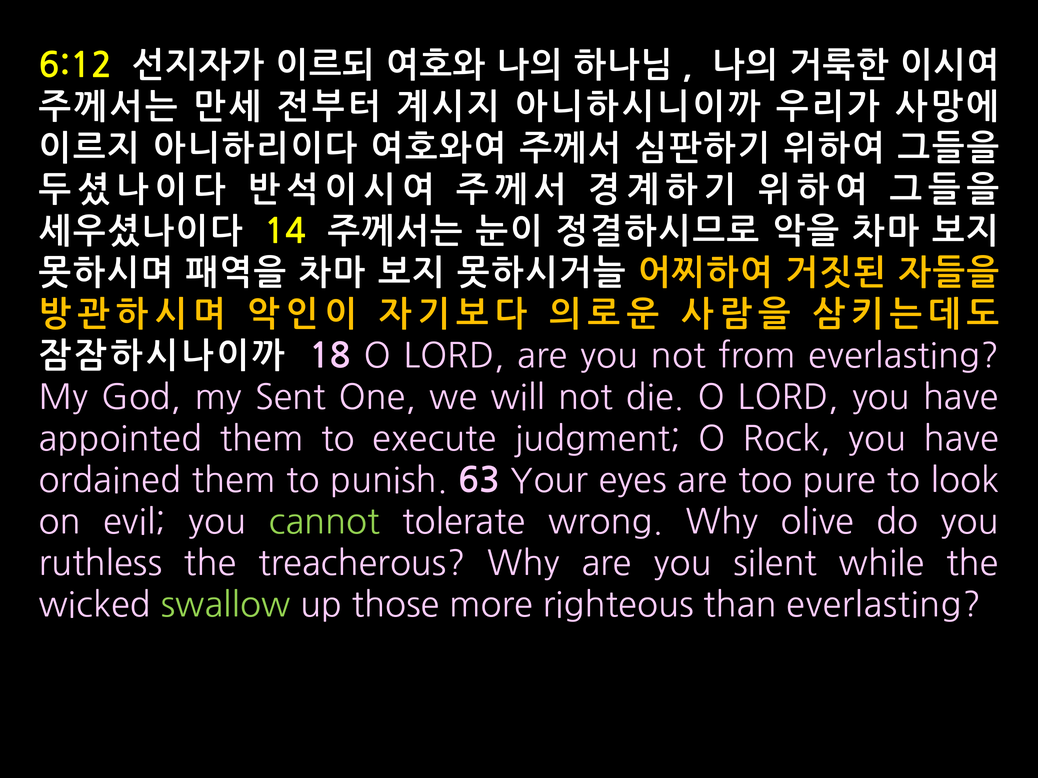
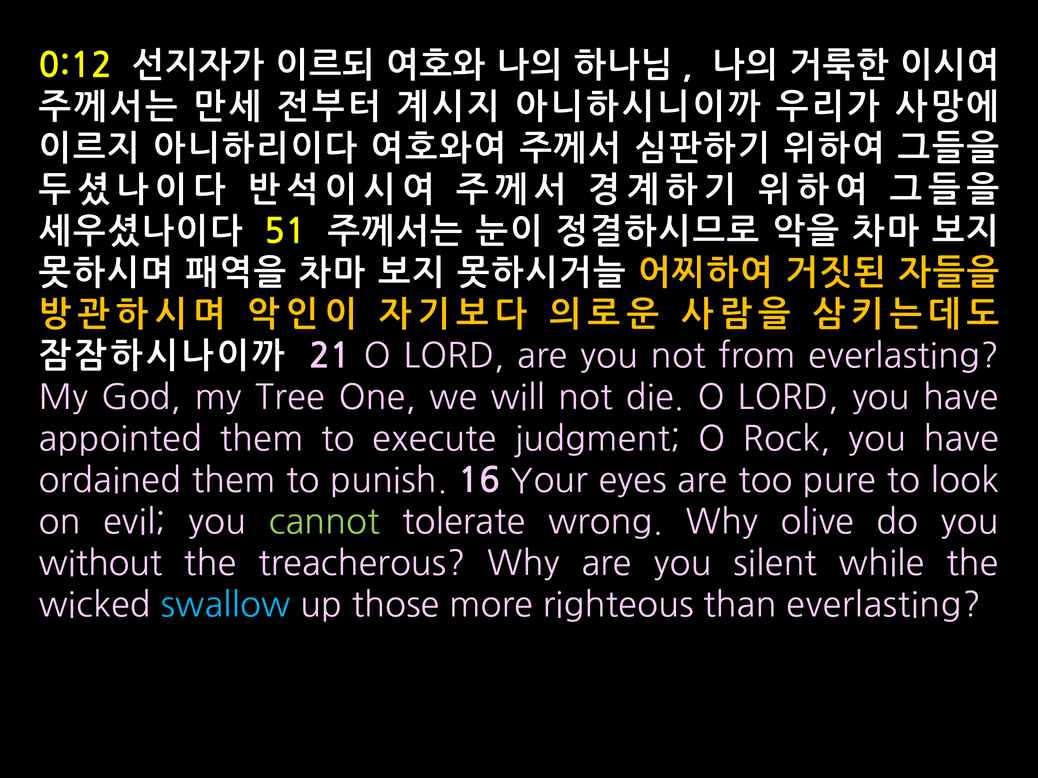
6:12: 6:12 -> 0:12 (75, 66)
14: 14 -> 51 (285, 232)
18: 18 -> 21 (330, 357)
Sent: Sent -> Tree (290, 398)
63: 63 -> 16 (479, 481)
ruthless: ruthless -> without (101, 564)
swallow colour: light green -> light blue (226, 606)
